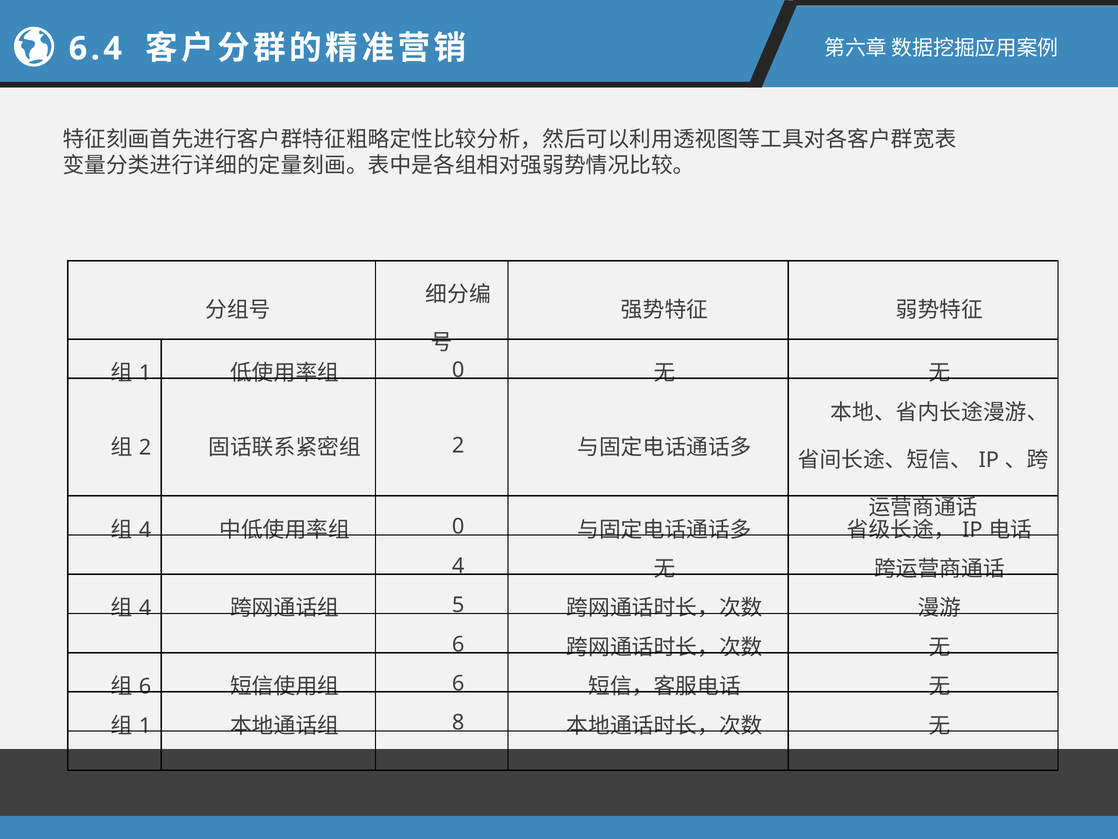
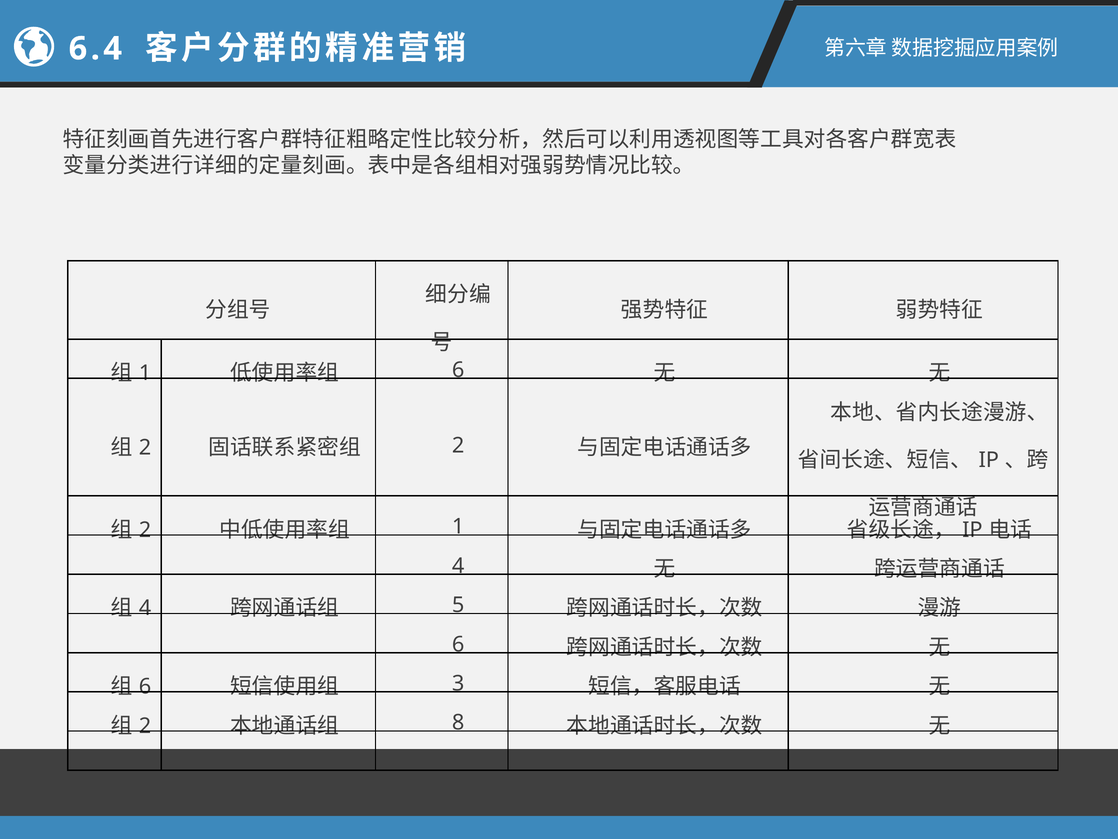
0: 0 -> 6 (458, 370)
4: 4 -> 2 (145, 530)
0: 0 -> 1 (458, 526)
6: 6 -> 3 (458, 683)
1: 1 -> 2 (145, 725)
